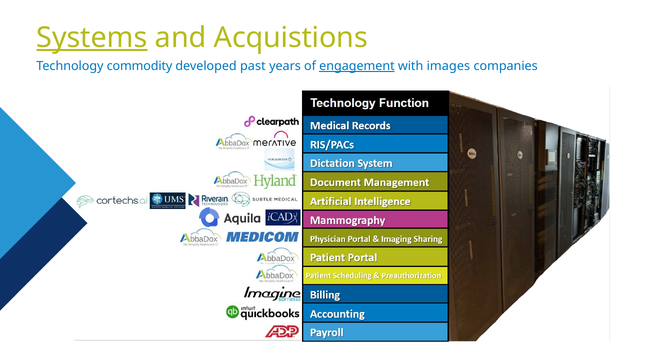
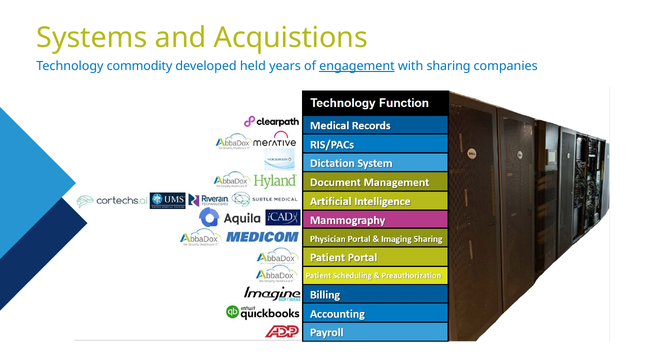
Systems underline: present -> none (92, 38)
past: past -> held (253, 66)
images: images -> sharing (449, 66)
